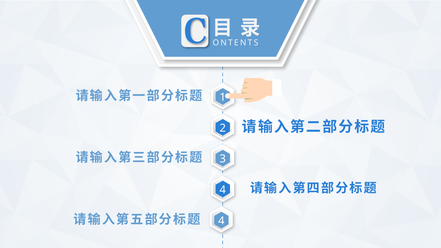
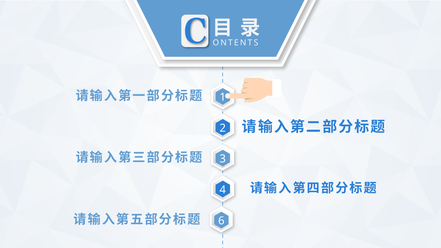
4: 4 -> 6 (221, 221)
